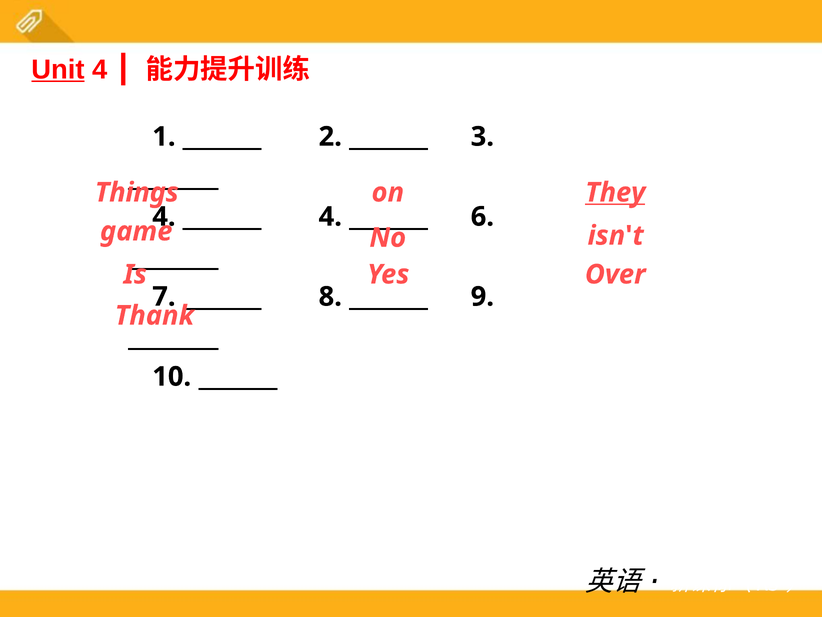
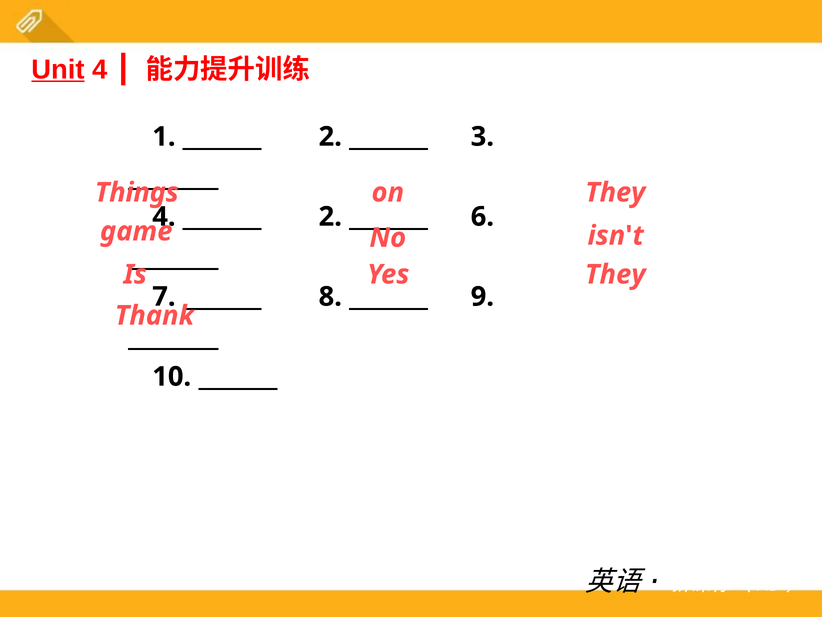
They underline: present -> none (615, 192)
4: 4 -> 2 (330, 216)
Over: Over -> They (615, 274)
